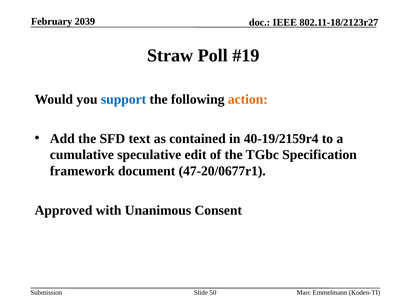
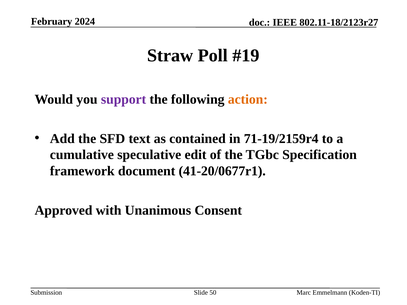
2039: 2039 -> 2024 (85, 22)
support colour: blue -> purple (124, 99)
40-19/2159r4: 40-19/2159r4 -> 71-19/2159r4 (281, 139)
47-20/0677r1: 47-20/0677r1 -> 41-20/0677r1 (222, 171)
